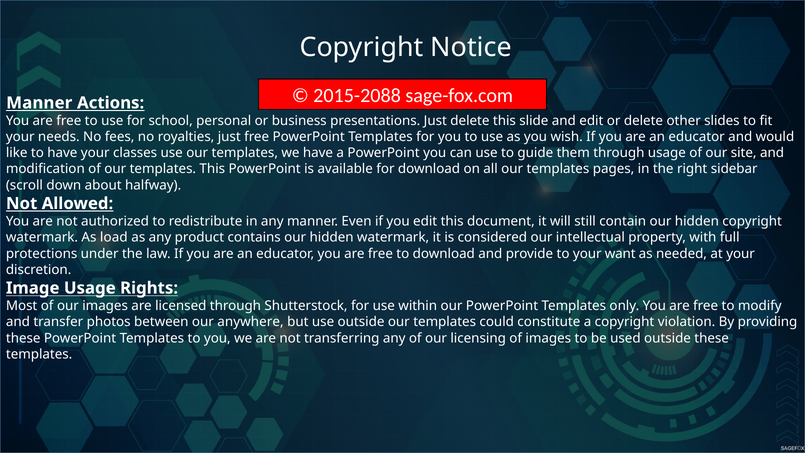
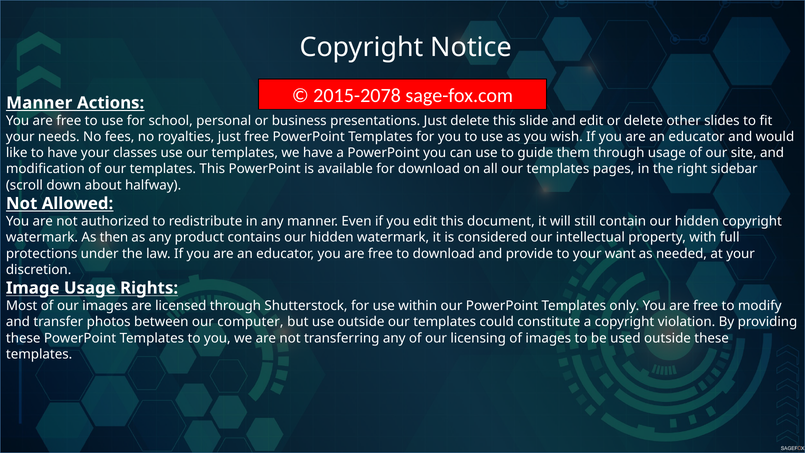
2015-2088: 2015-2088 -> 2015-2078 (357, 96)
load: load -> then (114, 237)
anywhere: anywhere -> computer (250, 322)
